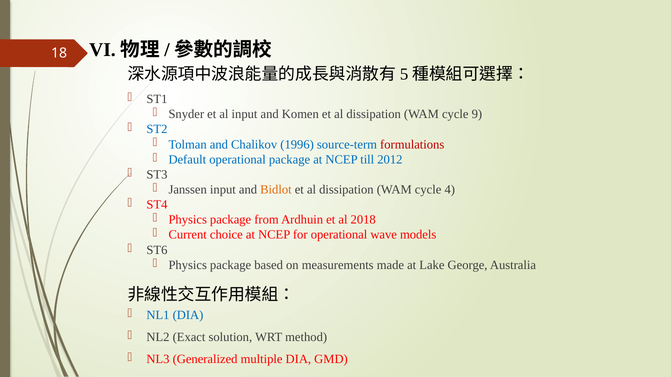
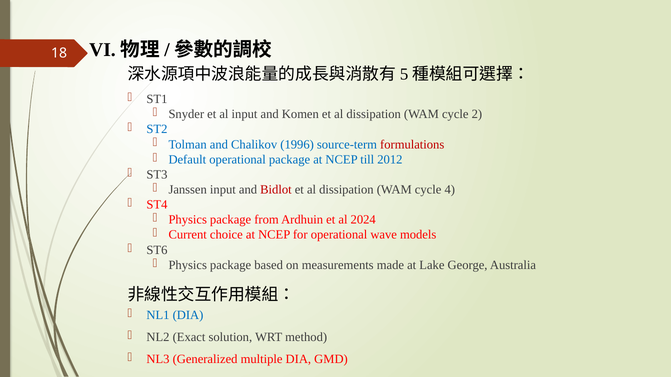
9: 9 -> 2 (477, 114)
Bidlot colour: orange -> red (276, 190)
2018: 2018 -> 2024 (363, 220)
